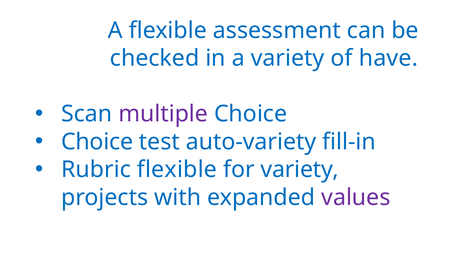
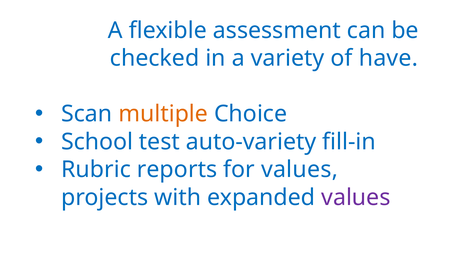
multiple colour: purple -> orange (163, 114)
Choice: Choice -> School (97, 142)
Rubric flexible: flexible -> reports (177, 170)
for variety: variety -> values (300, 170)
